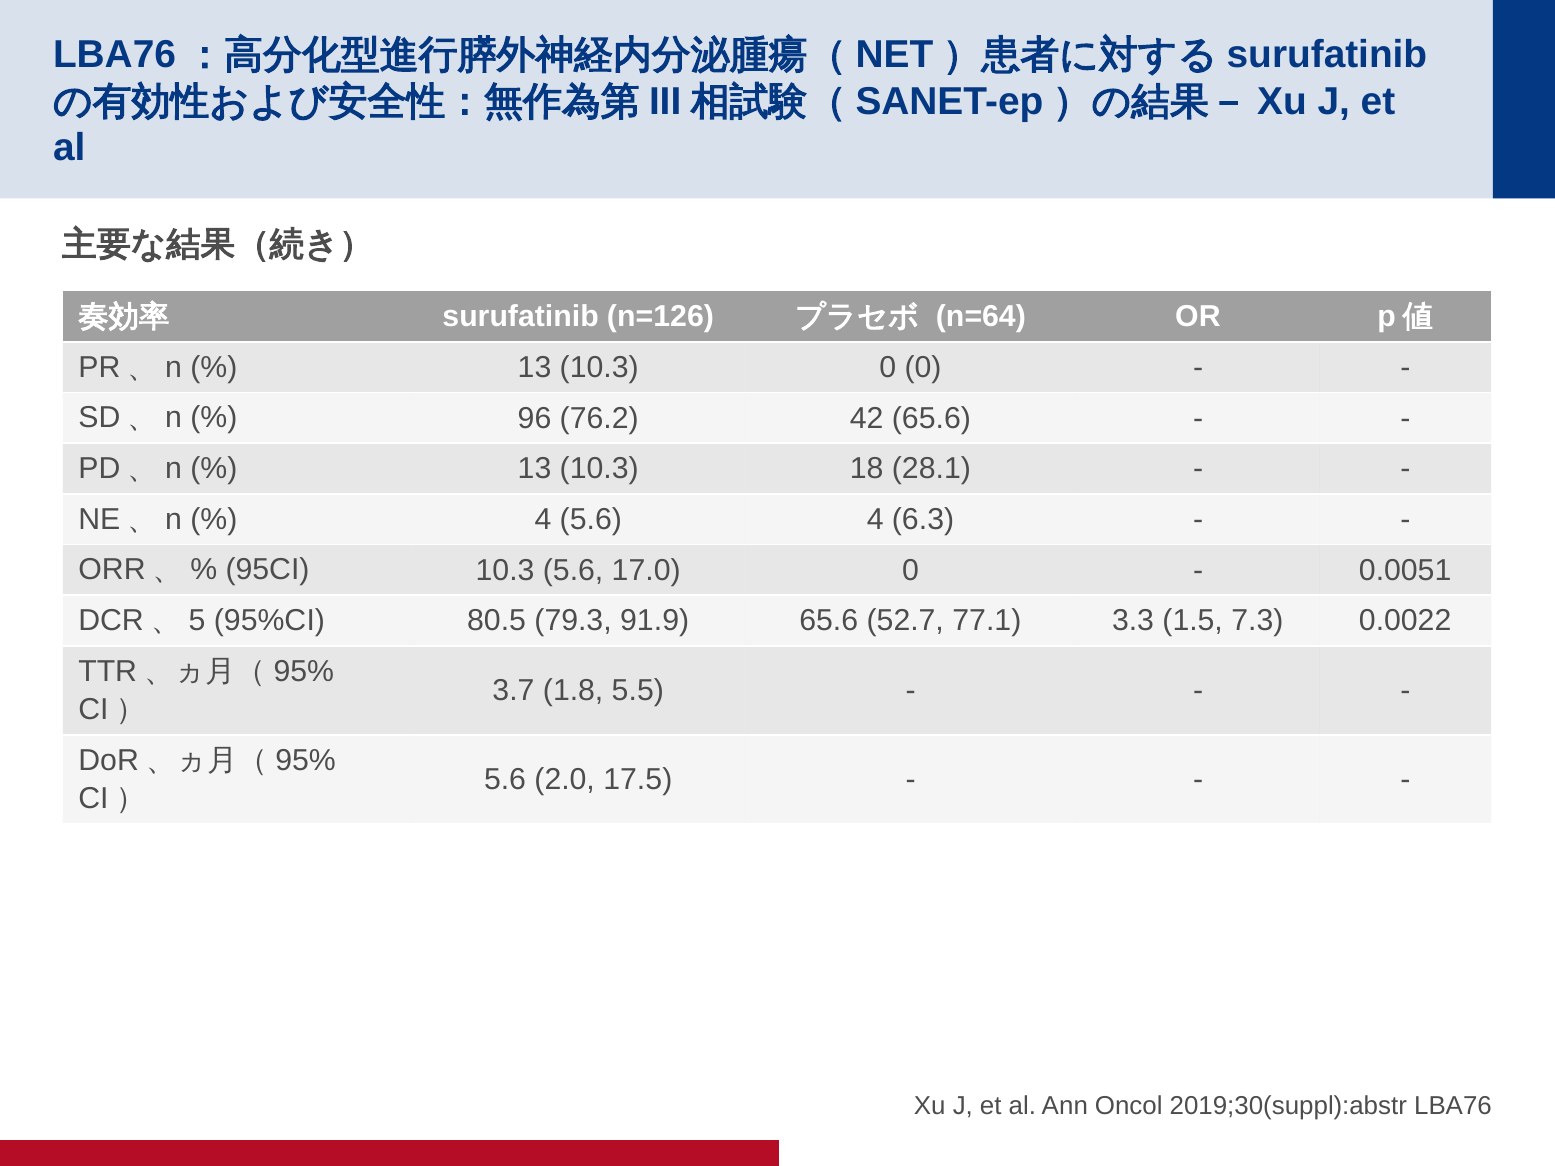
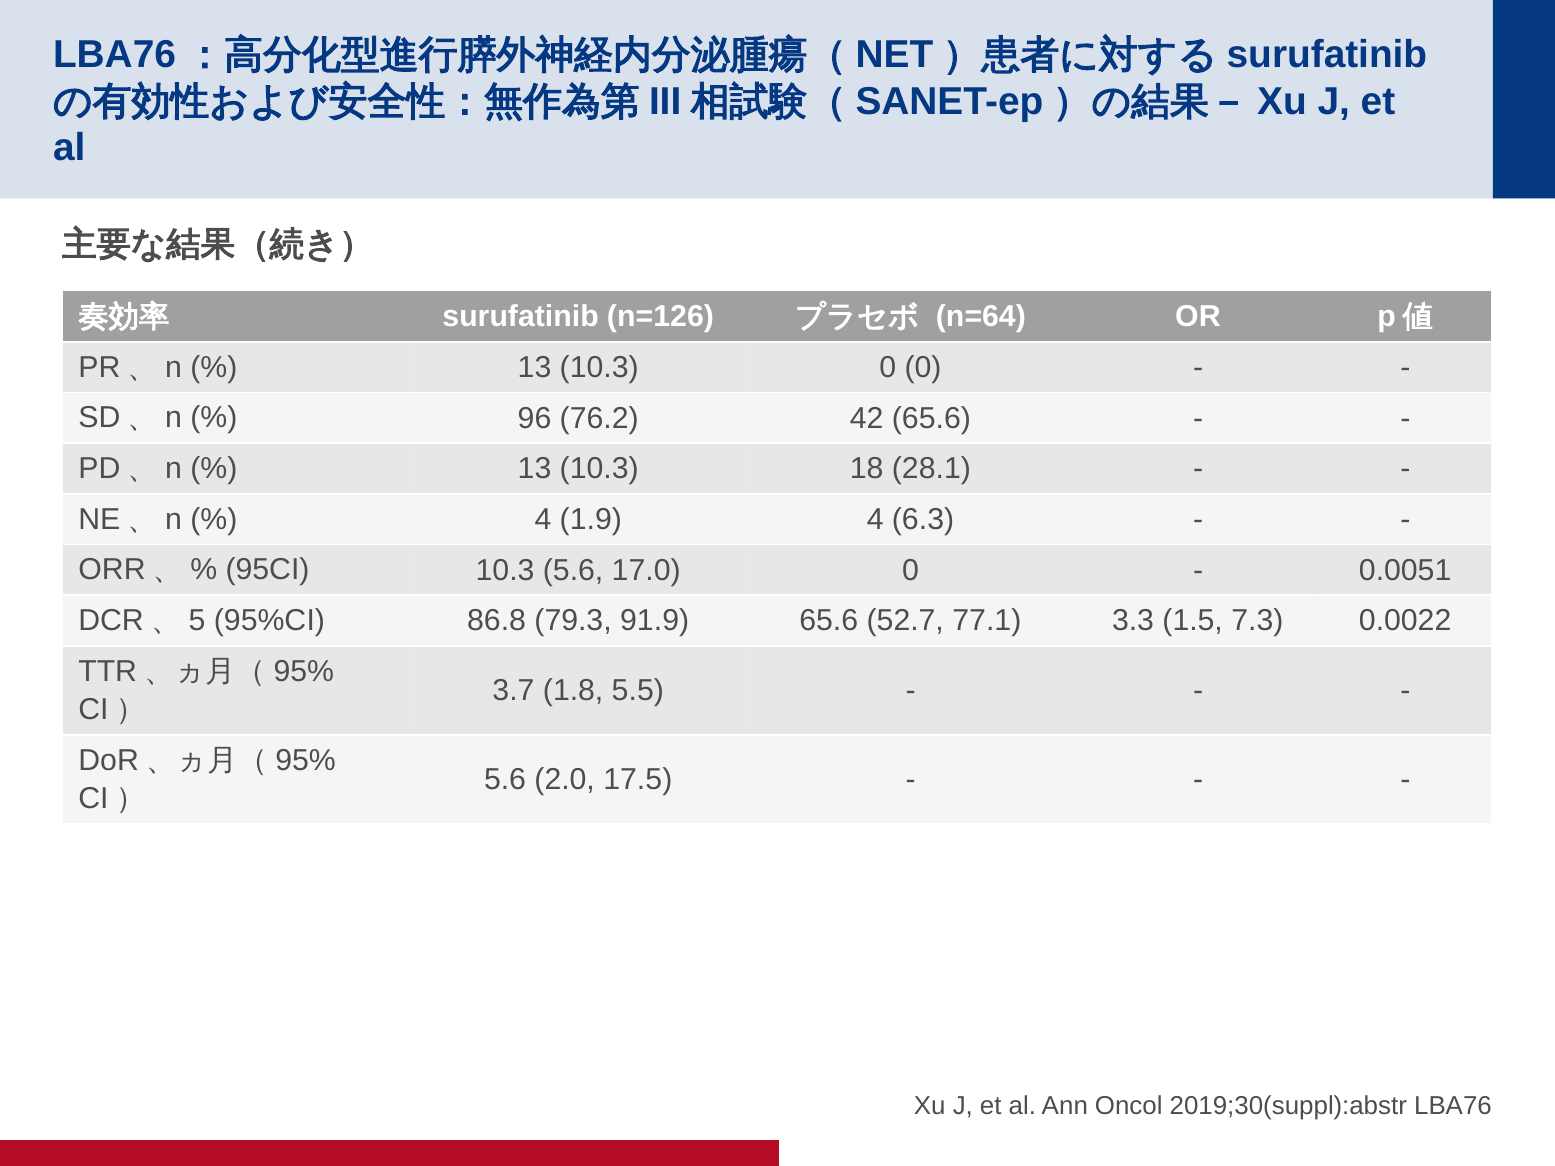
4 5.6: 5.6 -> 1.9 (591, 520)
80.5: 80.5 -> 86.8 (497, 621)
